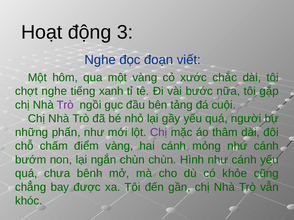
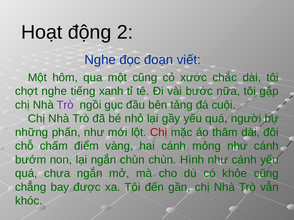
3: 3 -> 2 (125, 32)
một vàng: vàng -> cũng (145, 78)
Chị colour: purple -> red (159, 133)
chưa bênh: bênh -> ngắn (90, 174)
